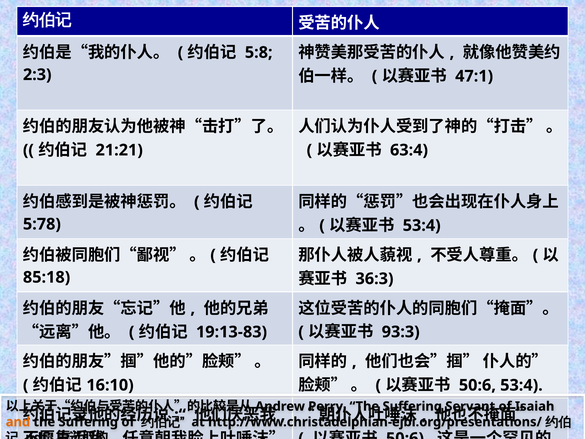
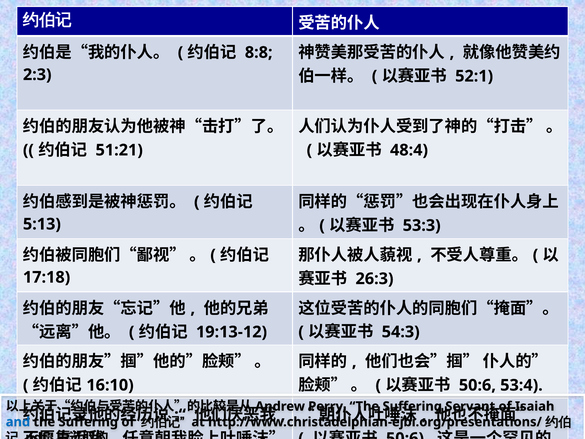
5:8: 5:8 -> 8:8 (259, 52)
47:1: 47:1 -> 52:1 (474, 76)
21:21: 21:21 -> 51:21 (119, 150)
63:4: 63:4 -> 48:4 (409, 150)
53:4: 53:4 -> 53:3 (422, 225)
5:78: 5:78 -> 5:13 (42, 224)
36:3: 36:3 -> 26:3 (375, 279)
85:18: 85:18 -> 17:18 (47, 277)
19:13-83: 19:13-83 -> 19:13-12 (232, 332)
93:3: 93:3 -> 54:3 (401, 332)
and colour: orange -> blue (18, 422)
